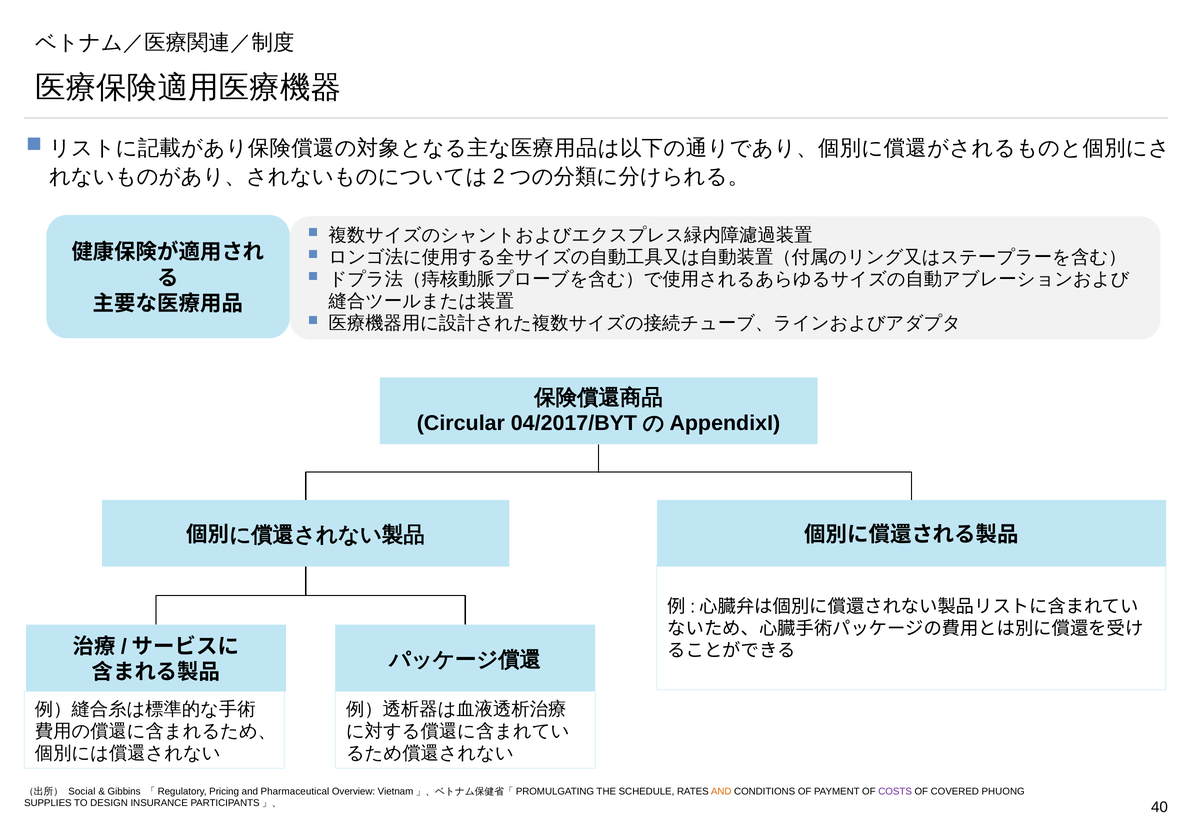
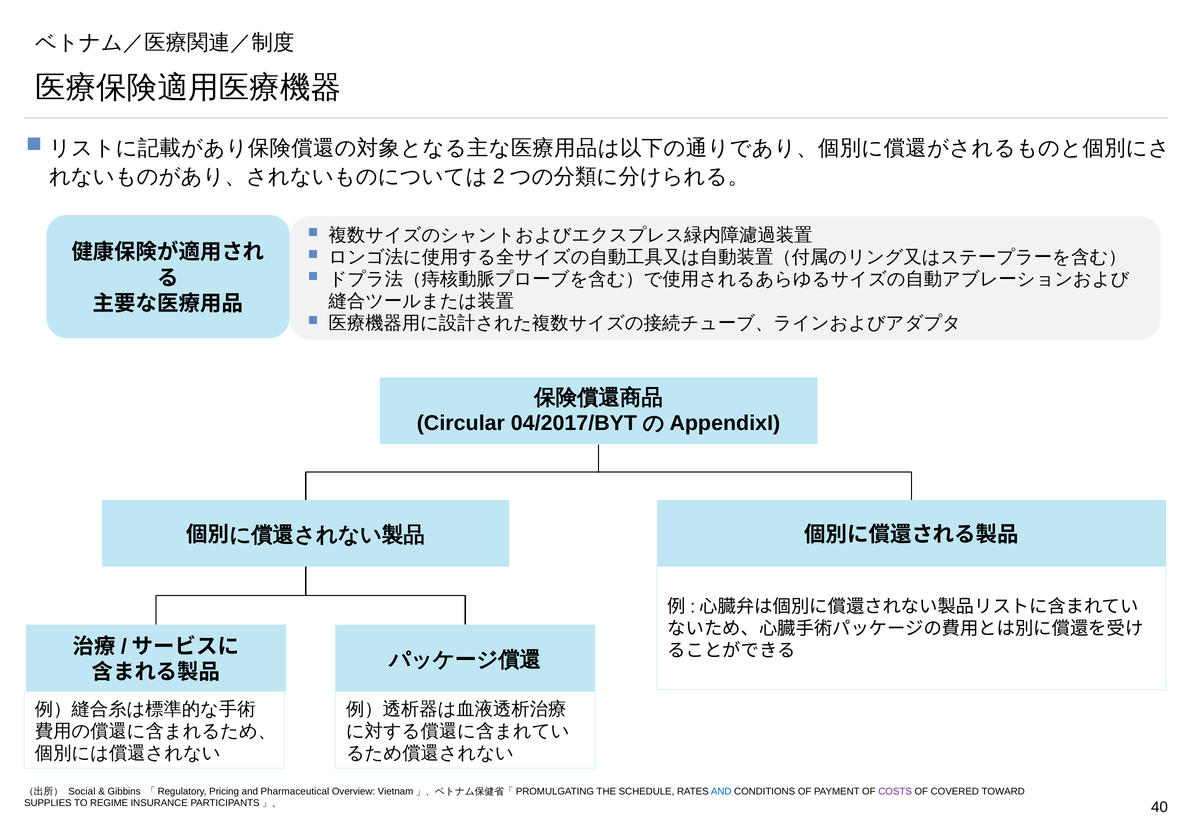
AND colour: orange -> blue (721, 792)
PHUONG: PHUONG -> TOWARD (1003, 792)
DESIGN: DESIGN -> REGIME (109, 803)
